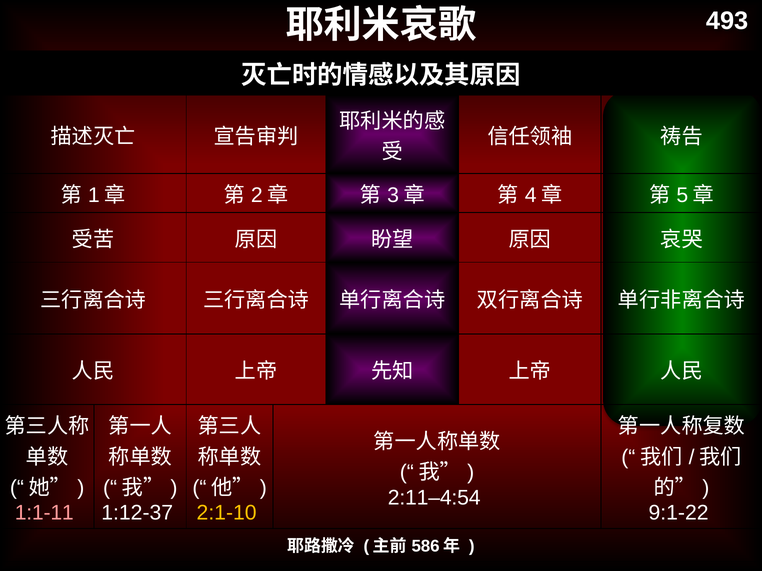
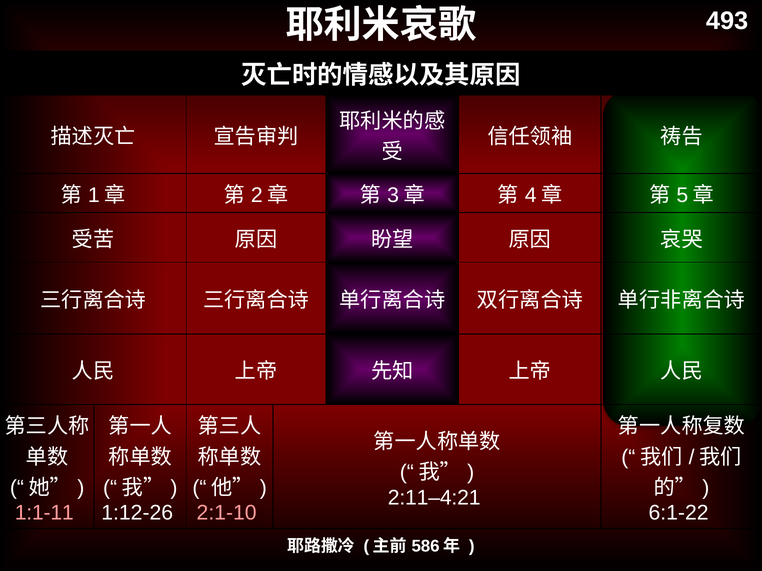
2:11–4:54: 2:11–4:54 -> 2:11–4:21 (434, 498)
1:12-37: 1:12-37 -> 1:12-26 (137, 513)
2:1-10 colour: yellow -> pink (227, 513)
9:1-22: 9:1-22 -> 6:1-22 (679, 513)
